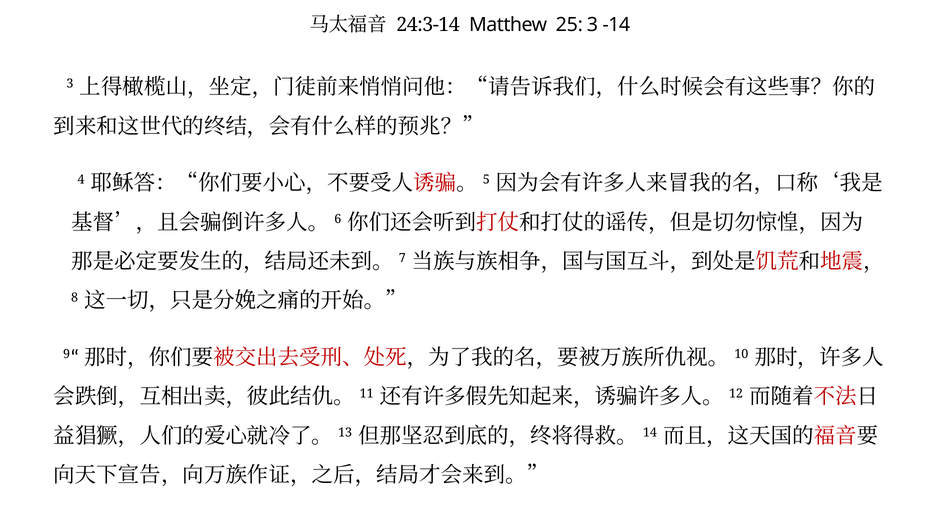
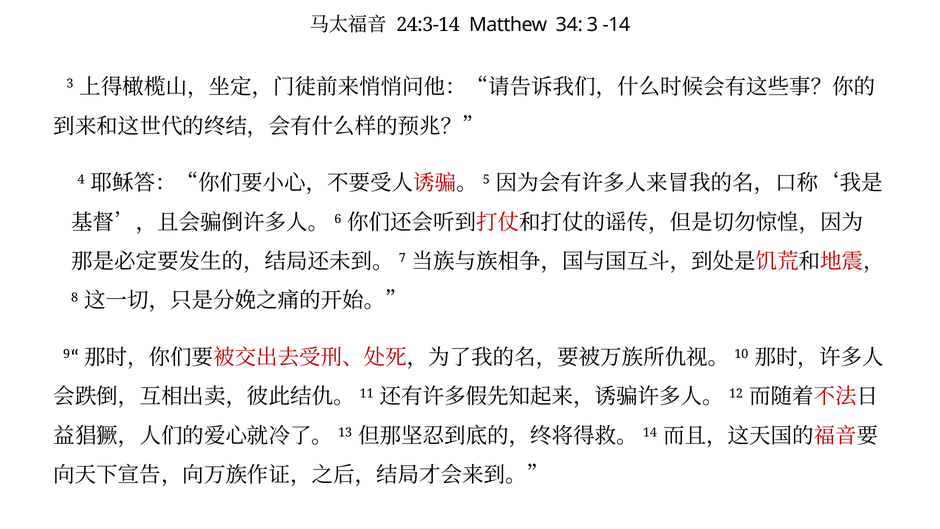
25: 25 -> 34 (569, 25)
